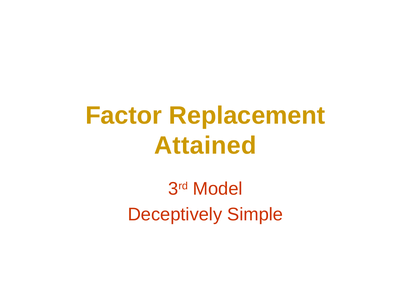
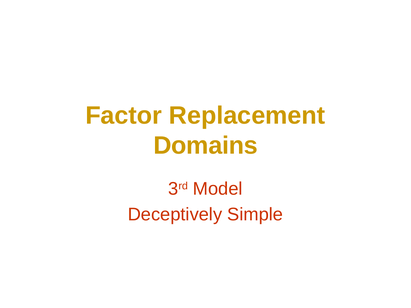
Attained: Attained -> Domains (206, 146)
